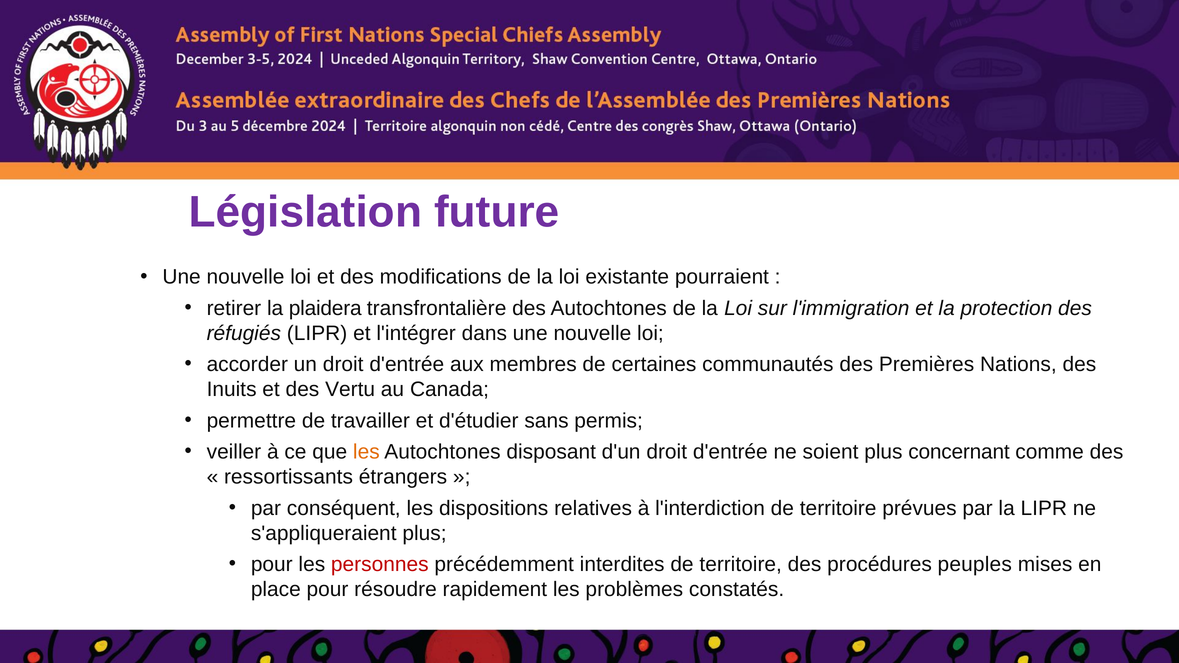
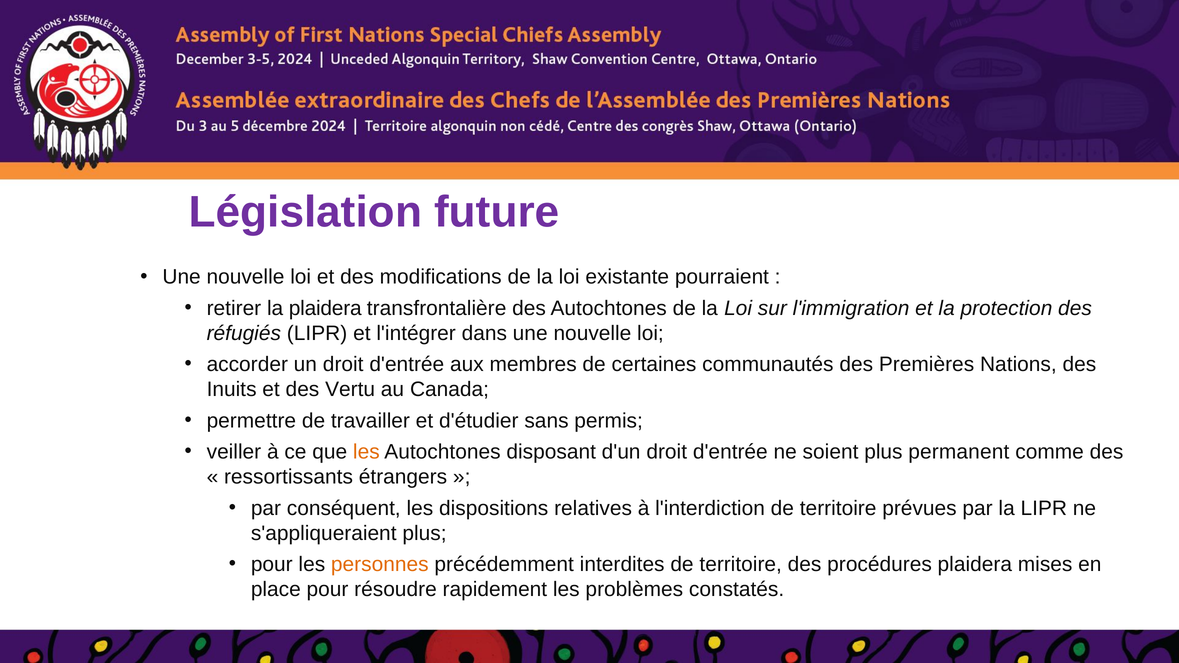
concernant: concernant -> permanent (959, 452)
personnes colour: red -> orange (380, 565)
procédures peuples: peuples -> plaidera (975, 565)
